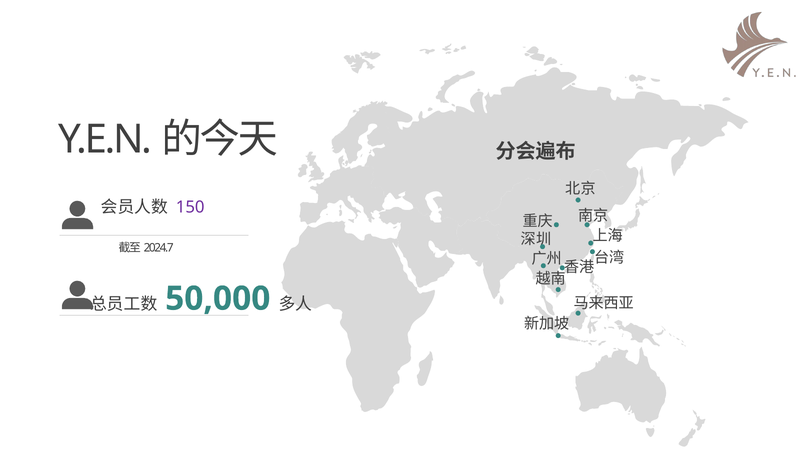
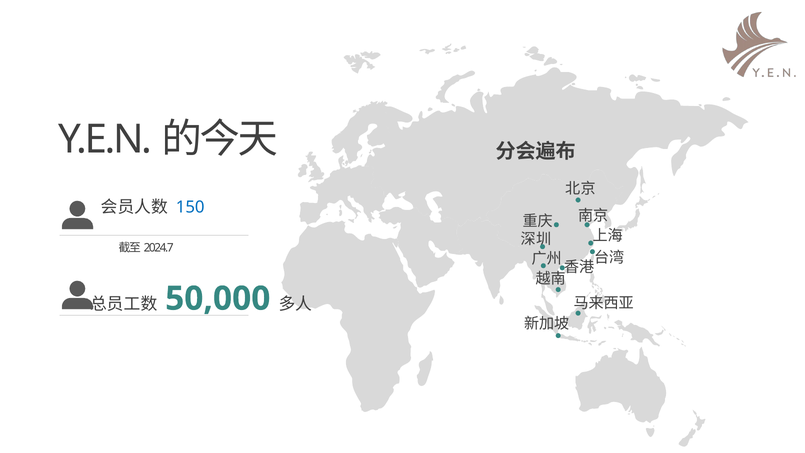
150 colour: purple -> blue (190, 207)
